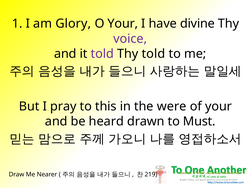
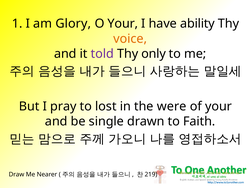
divine: divine -> ability (197, 24)
voice colour: purple -> orange (130, 39)
Thy told: told -> only (154, 54)
this: this -> lost (106, 106)
heard: heard -> single (106, 122)
Must: Must -> Faith (199, 122)
